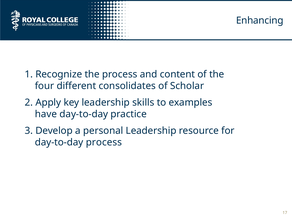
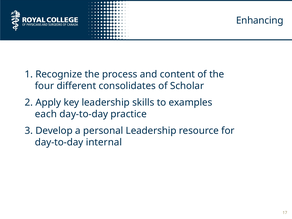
have: have -> each (46, 114)
day-to-day process: process -> internal (104, 142)
